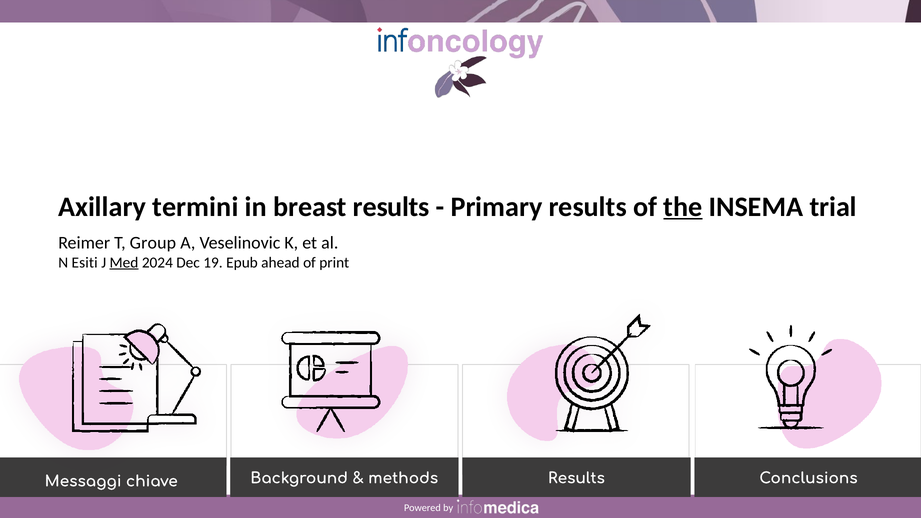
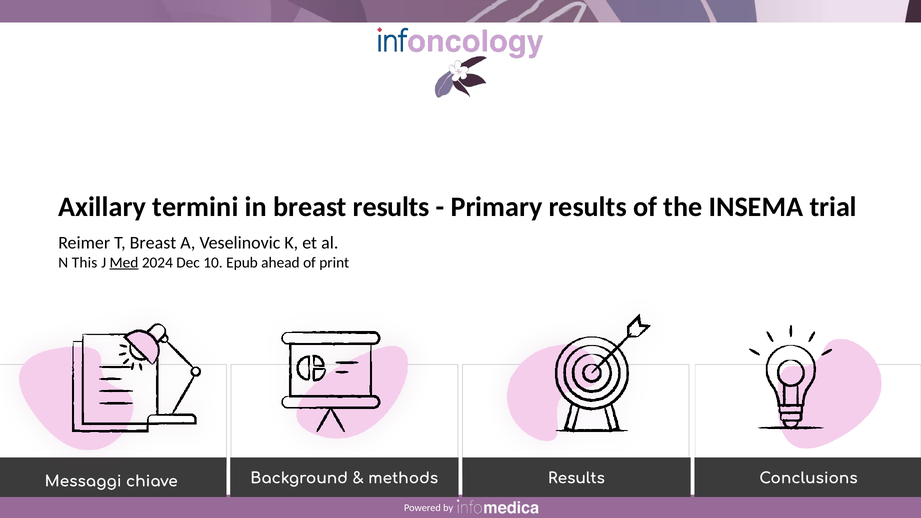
the underline: present -> none (683, 207)
T Group: Group -> Breast (153, 243)
Esiti: Esiti -> This (85, 263)
19: 19 -> 10 (213, 263)
